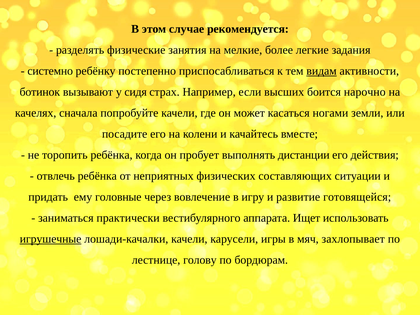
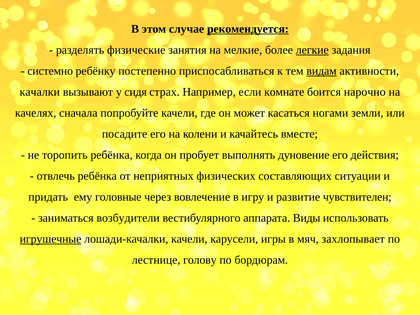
рекомендуется underline: none -> present (248, 29)
легкие underline: none -> present (312, 50)
ботинок: ботинок -> качалки (40, 92)
высших: высших -> комнате (284, 92)
дистанции: дистанции -> дуновение (304, 155)
готовящейся: готовящейся -> чувствителен (357, 197)
практически: практически -> возбудители (128, 218)
Ищет: Ищет -> Виды (307, 218)
